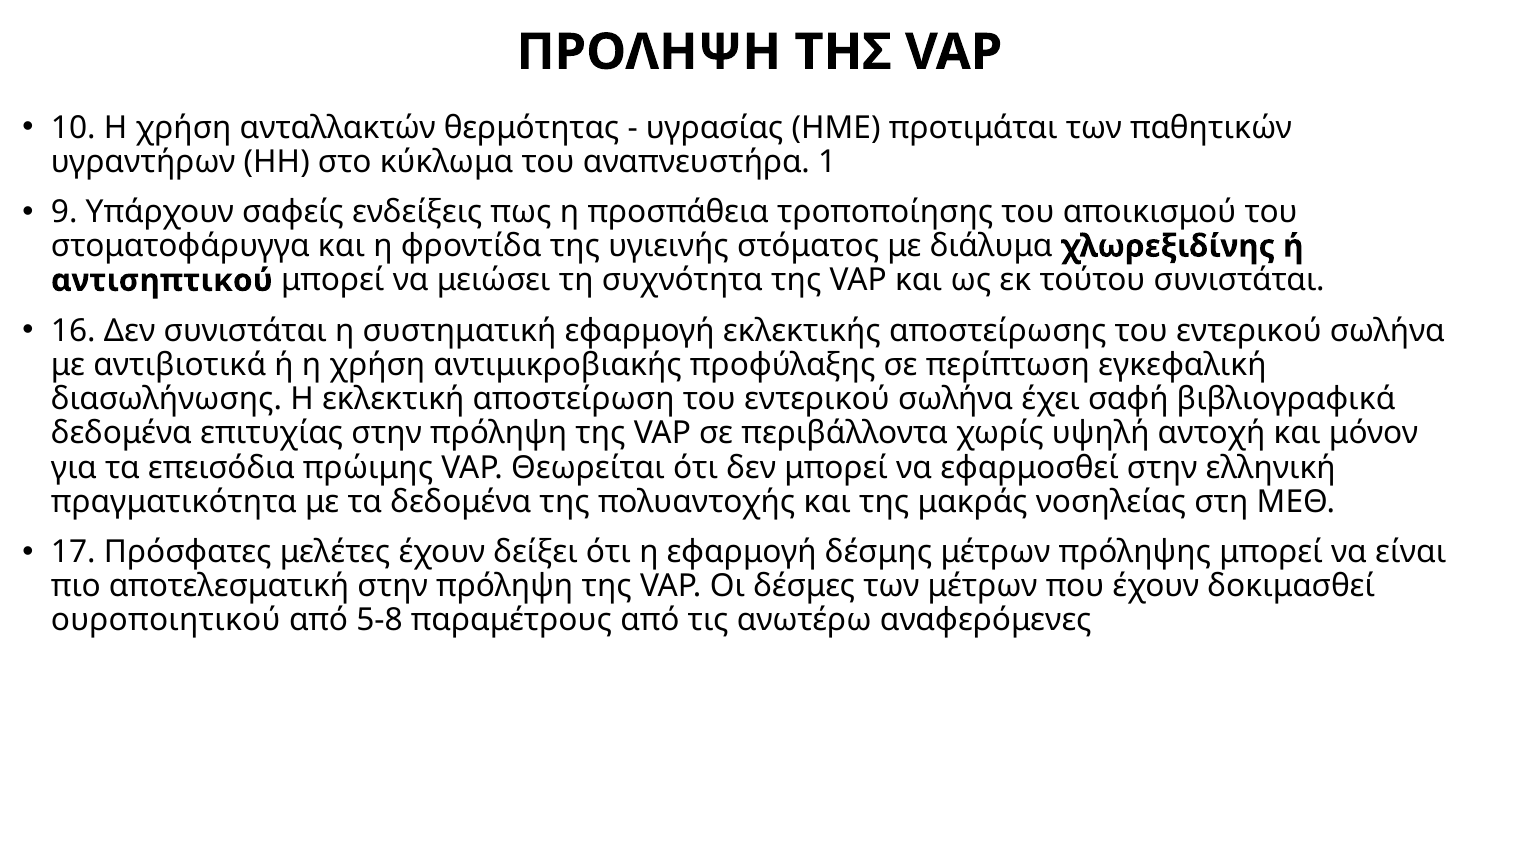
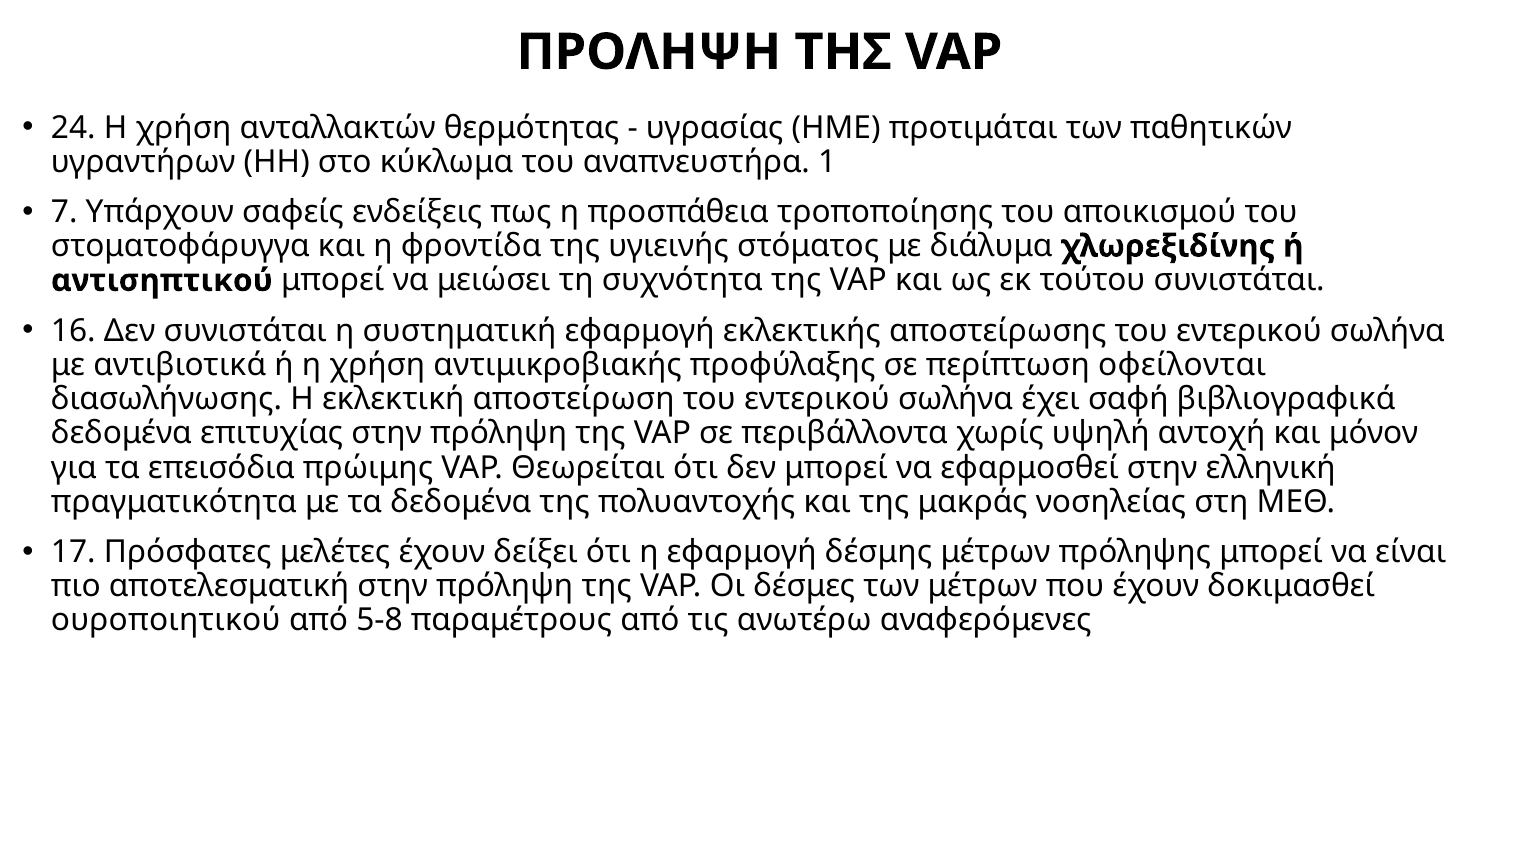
10: 10 -> 24 (73, 128)
9: 9 -> 7 (64, 212)
εγκεφαλική: εγκεφαλική -> οφείλονται (1182, 365)
